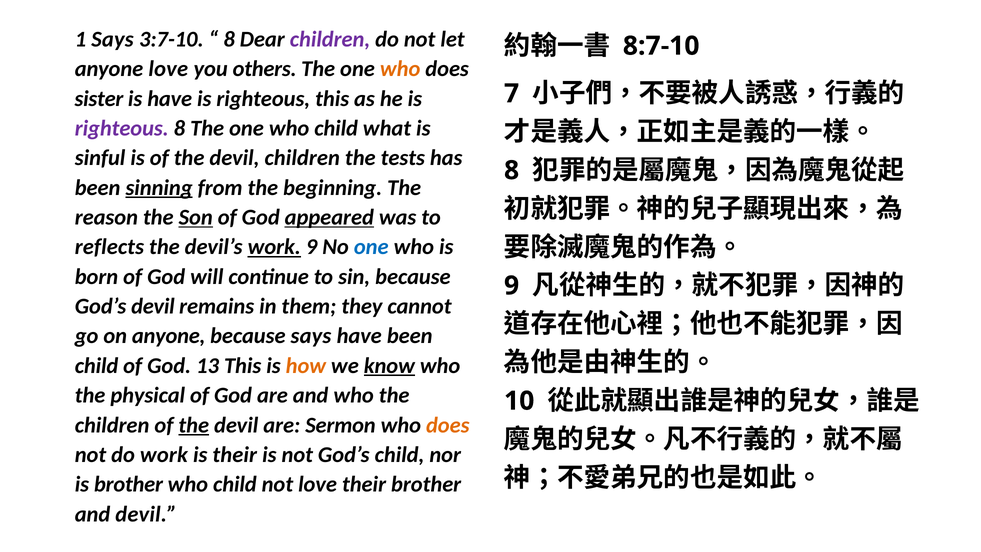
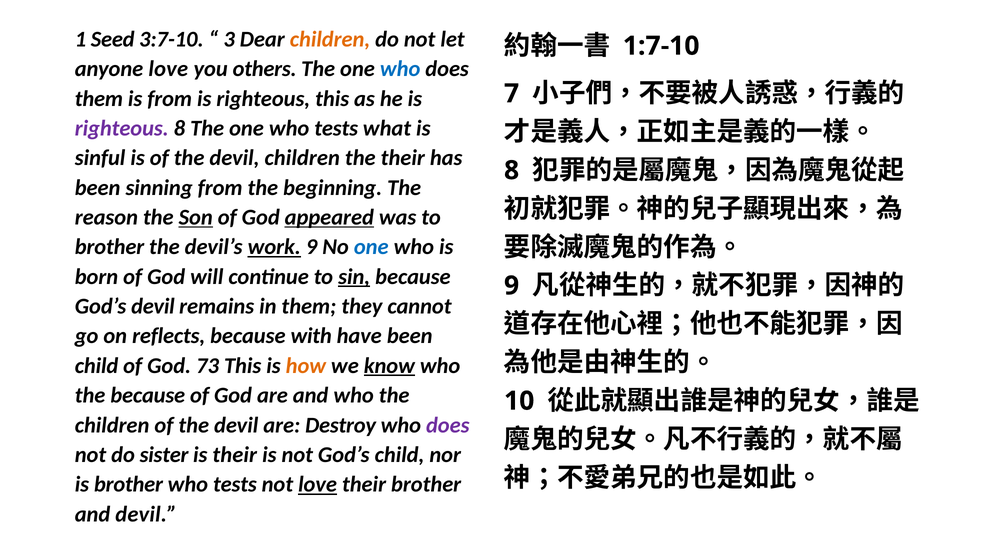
1 Says: Says -> Seed (113, 39)
8: 8 -> 3 (229, 39)
children colour: purple -> orange (330, 39)
8:7-10: 8:7-10 -> 1:7-10 (661, 46)
who colour: orange -> blue (400, 69)
sister: sister -> them (99, 99)
is have: have -> from (170, 99)
one who child: child -> tests (336, 128)
the tests: tests -> their (403, 158)
sinning underline: present -> none (159, 188)
reflects: reflects -> brother (110, 247)
sin underline: none -> present (354, 277)
on anyone: anyone -> reflects (169, 336)
because says: says -> with (311, 336)
13: 13 -> 73 (208, 366)
the physical: physical -> because (148, 395)
the underline: present -> none (194, 425)
Sermon: Sermon -> Destroy (341, 425)
does colour: orange -> purple (448, 425)
do work: work -> sister (164, 455)
child: child -> tests (235, 484)
love underline: none -> present (318, 484)
